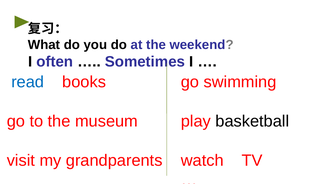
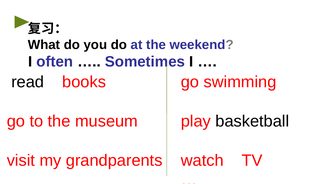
read colour: blue -> black (28, 82)
